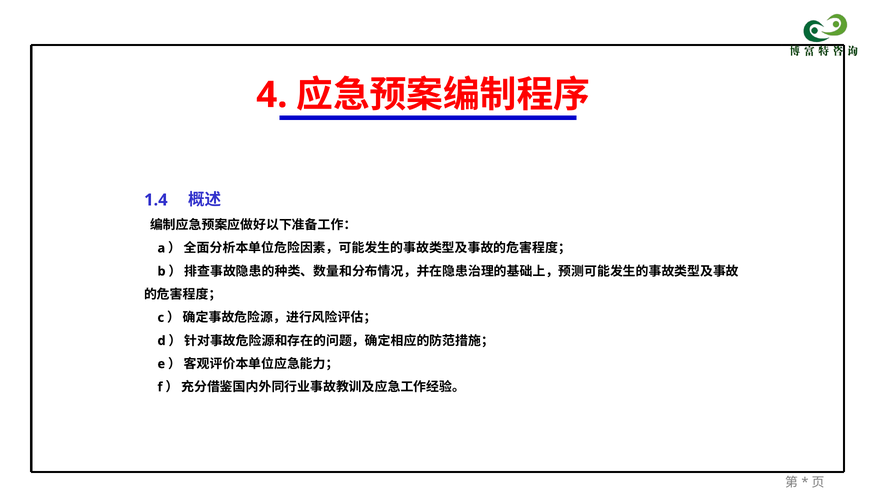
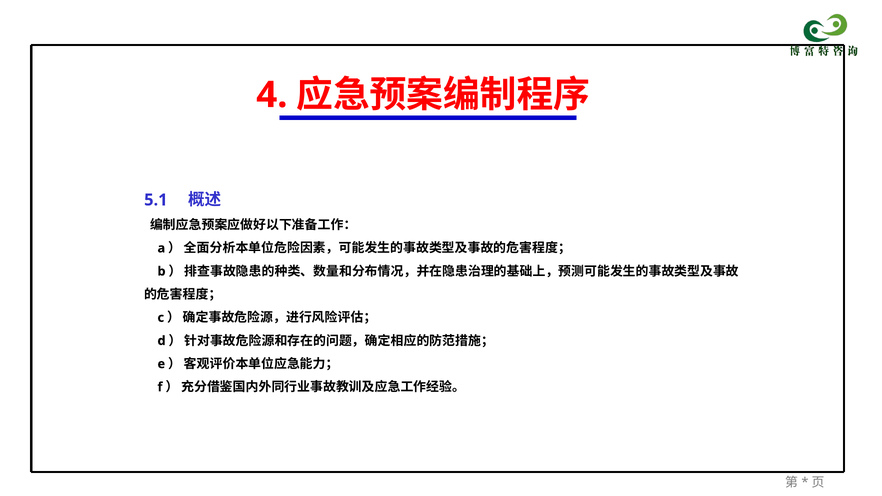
1.4: 1.4 -> 5.1 (156, 200)
